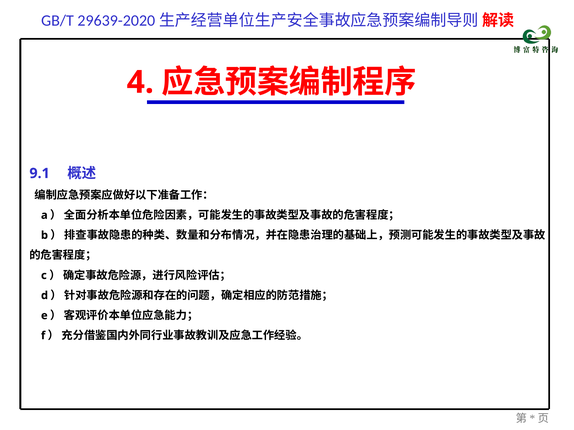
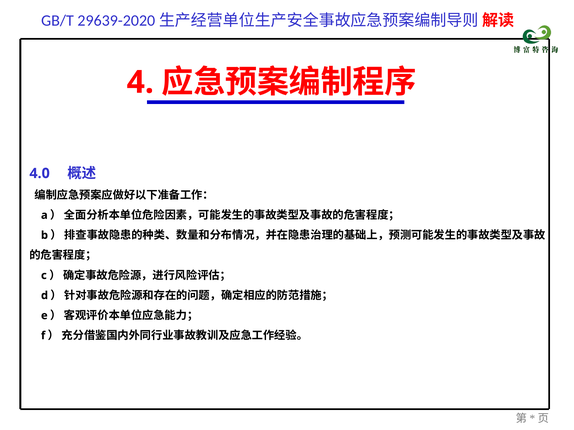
9.1: 9.1 -> 4.0 (40, 174)
